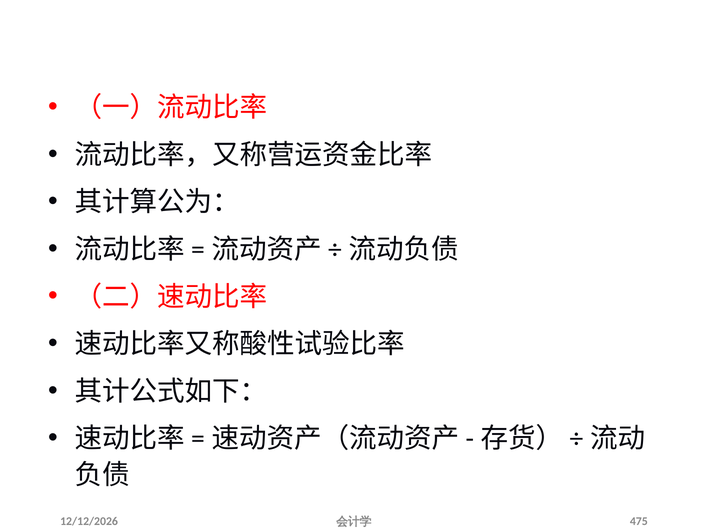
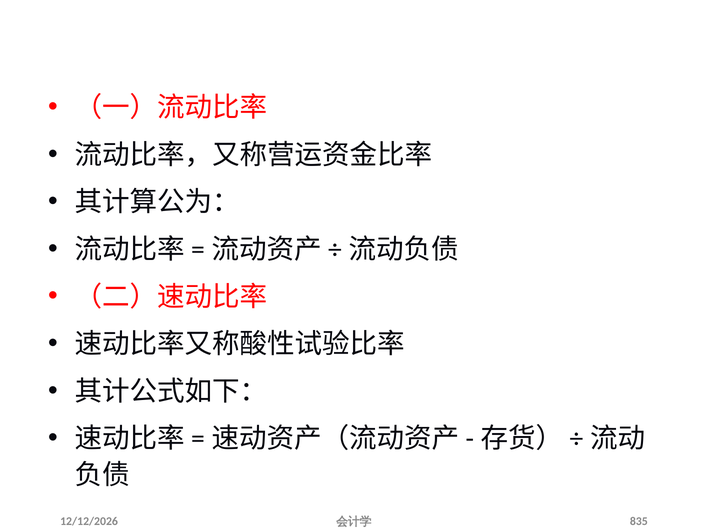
475: 475 -> 835 (639, 521)
